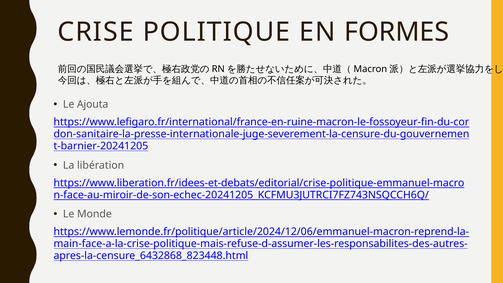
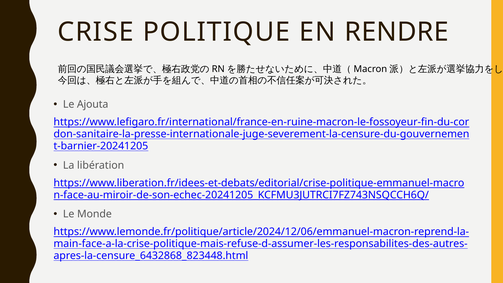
FORMES: FORMES -> RENDRE (397, 32)
